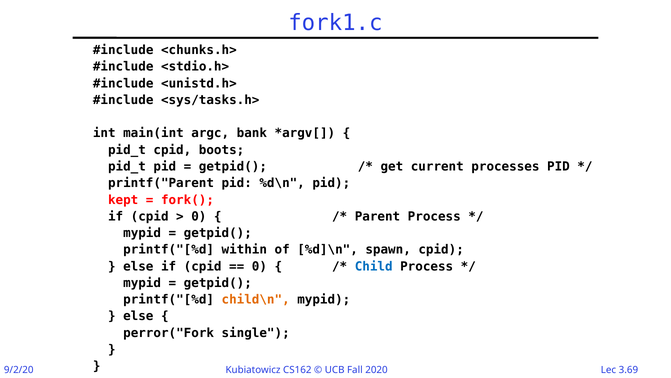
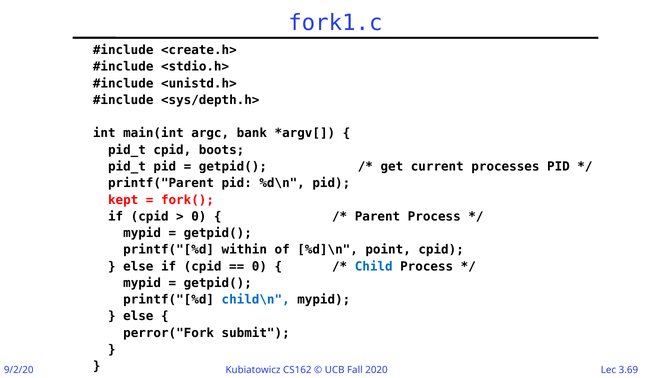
<chunks.h>: <chunks.h> -> <create.h> (199, 50)
<sys/tasks.h>: <sys/tasks.h> -> <sys/depth.h> (210, 100)
spawn: spawn -> point (388, 249)
child\n colour: orange -> blue (256, 299)
single: single -> submit (256, 332)
